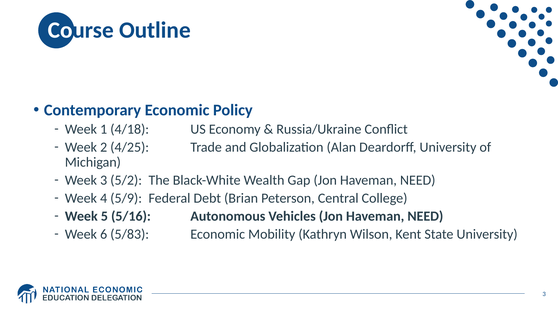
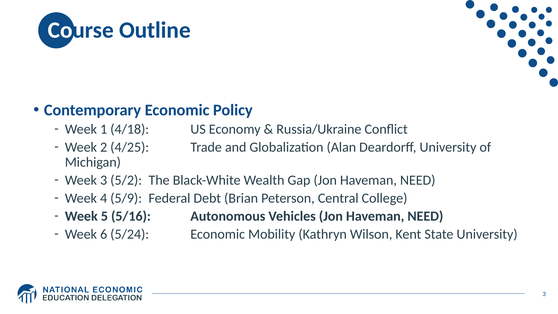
5/83: 5/83 -> 5/24 (130, 234)
